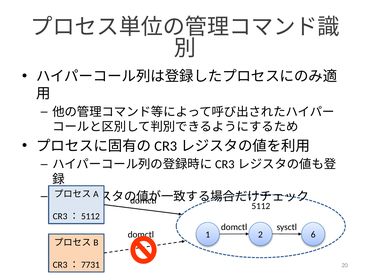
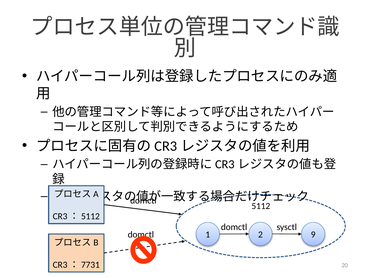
6: 6 -> 9 (313, 234)
